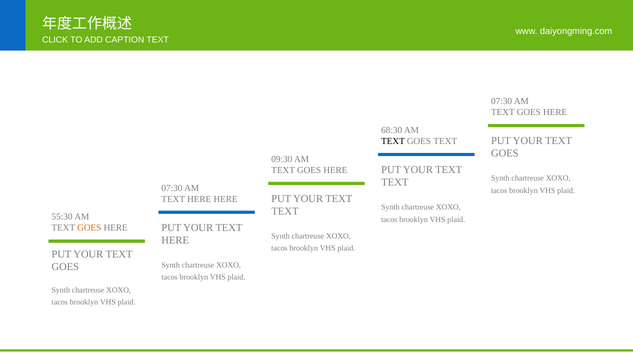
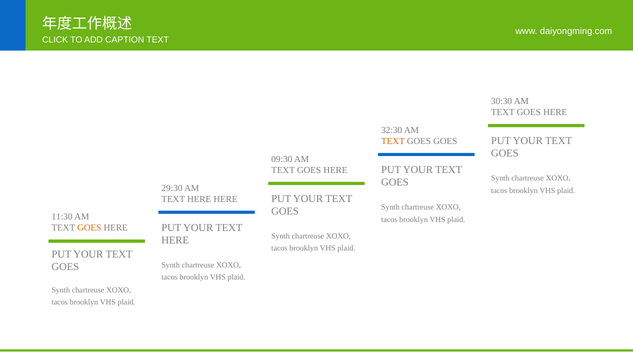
07:30: 07:30 -> 30:30 (502, 101)
68:30: 68:30 -> 32:30 (392, 130)
TEXT colour: black -> orange (393, 141)
GOES TEXT: TEXT -> GOES (445, 141)
TEXT: TEXT -> GOES (395, 182)
07:30: 07:30 -> 29:30 (172, 188)
TEXT: TEXT -> GOES (285, 211)
55:30: 55:30 -> 11:30 (62, 217)
